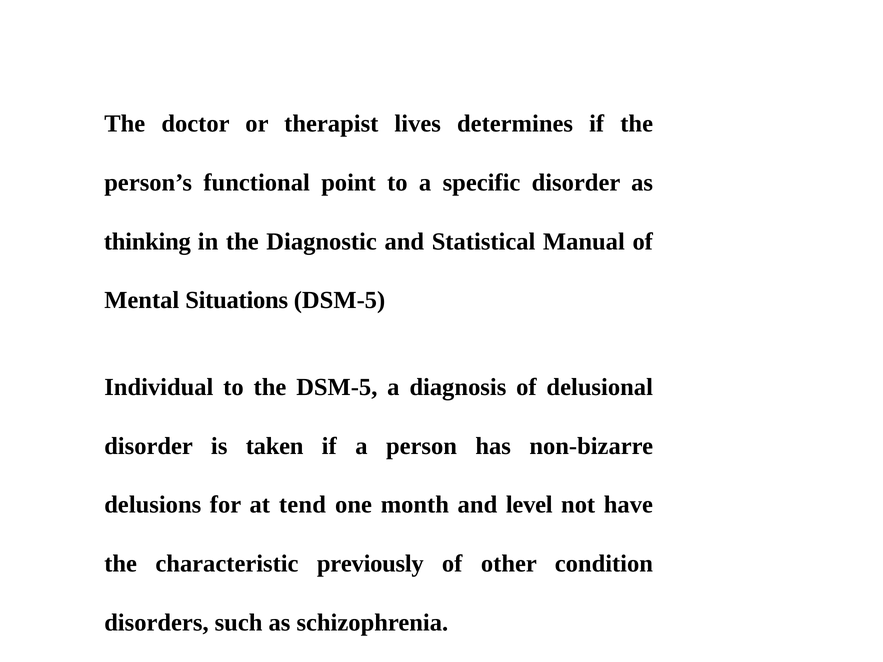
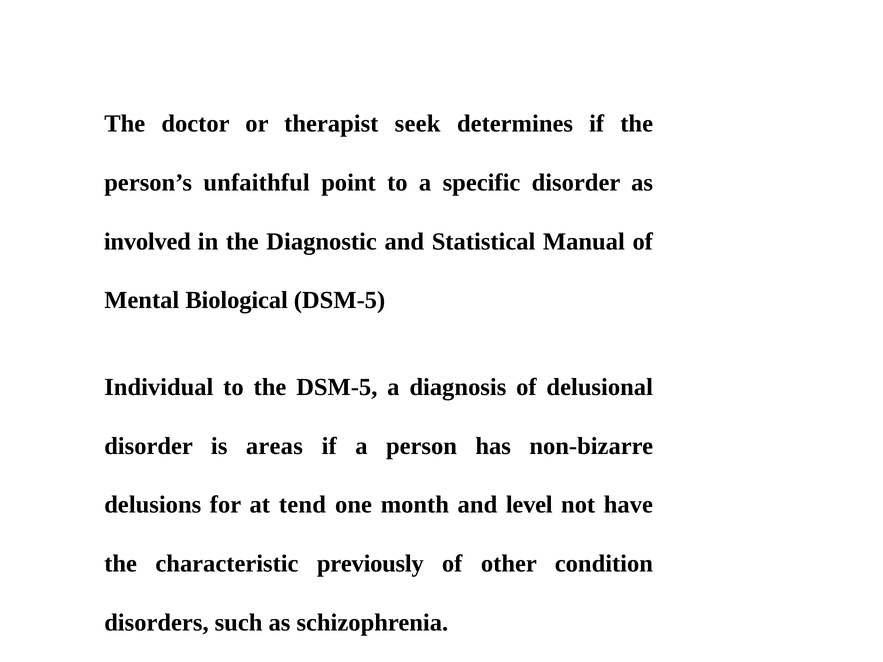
lives: lives -> seek (418, 124)
functional: functional -> unfaithful (257, 183)
thinking: thinking -> involved (147, 242)
Situations: Situations -> Biological (237, 300)
taken: taken -> areas (274, 446)
